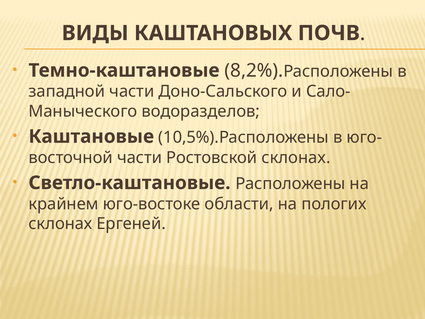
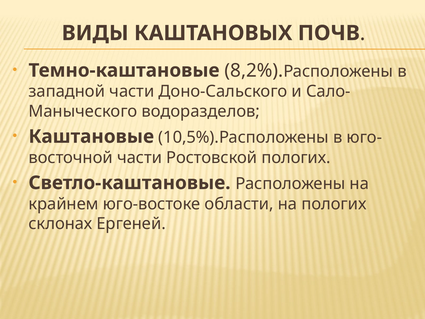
Ростовской склонах: склонах -> пологих (296, 158)
